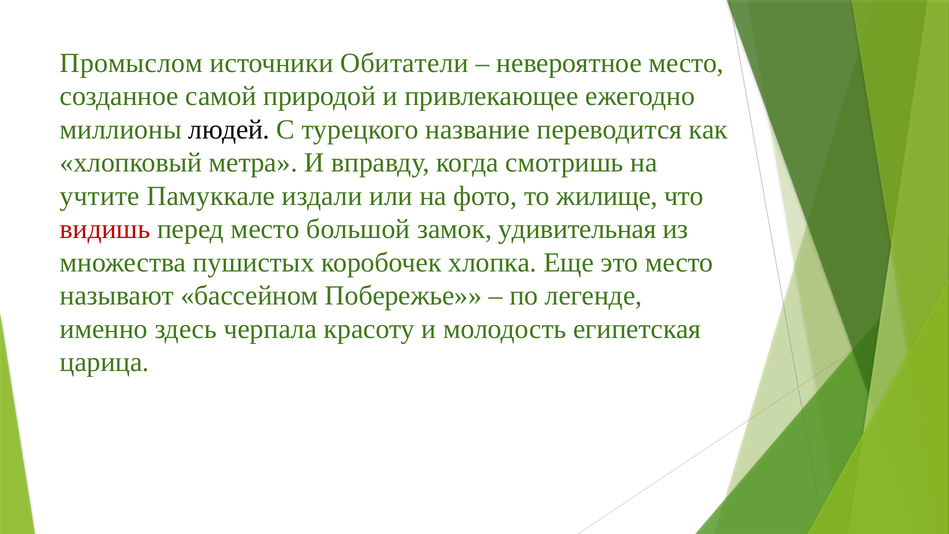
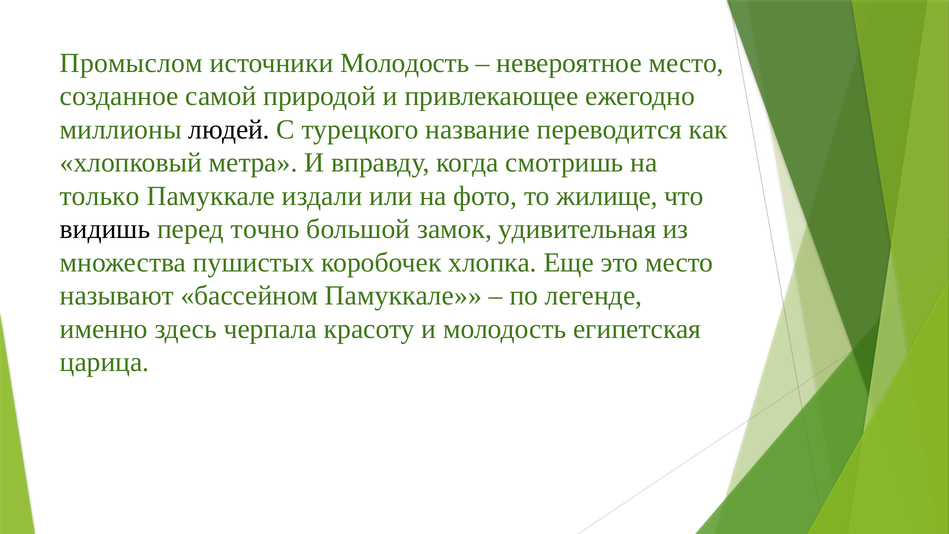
источники Обитатели: Обитатели -> Молодость (405, 63)
учтите: учтите -> только (100, 196)
видишь colour: red -> black (105, 229)
перед место: место -> точно (265, 229)
бассейном Побережье: Побережье -> Памуккале (403, 296)
